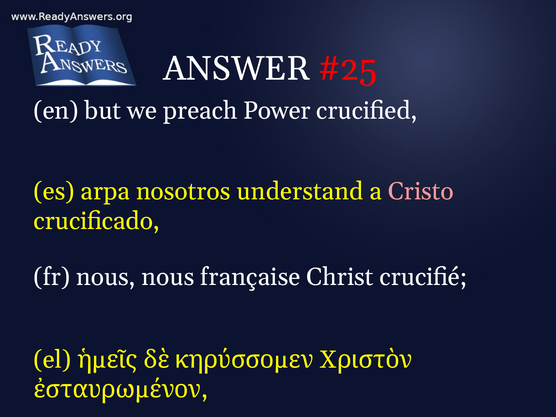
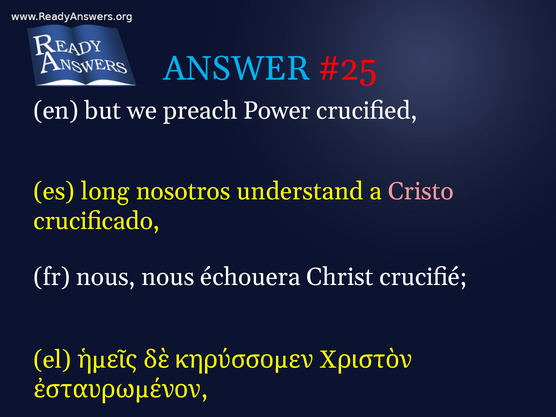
ANSWER colour: white -> light blue (237, 69)
arpa: arpa -> long (105, 191)
française: française -> échouera (250, 277)
